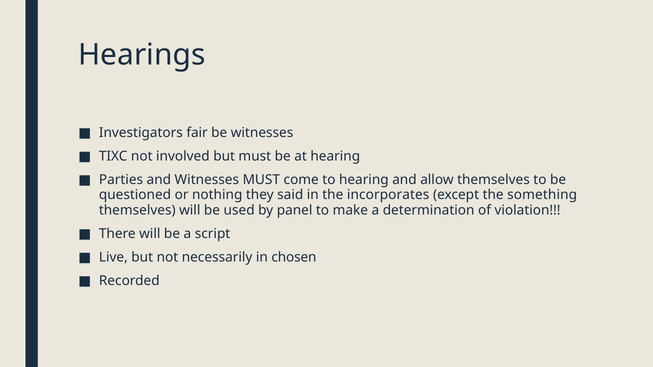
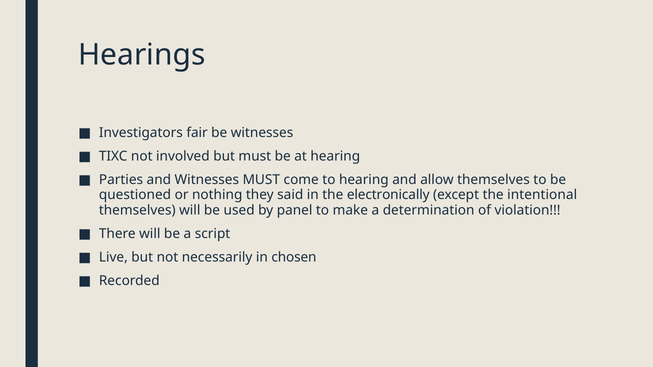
incorporates: incorporates -> electronically (388, 195)
something: something -> intentional (542, 195)
